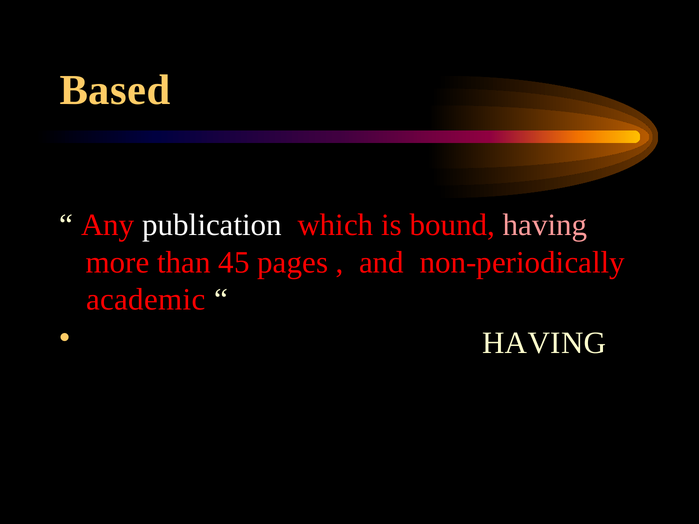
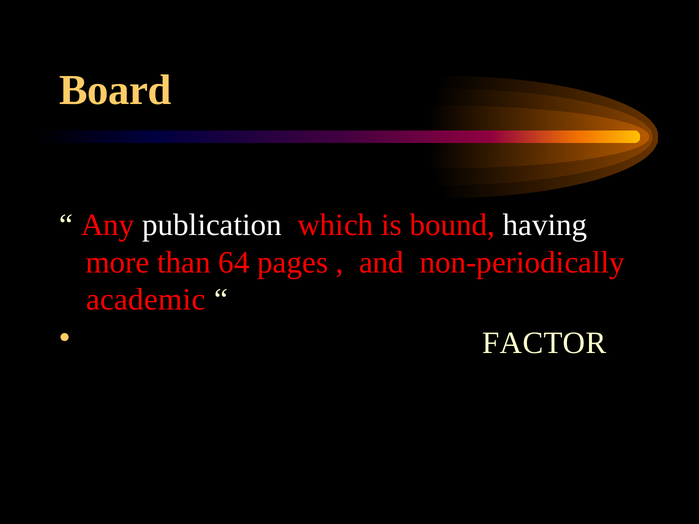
Based: Based -> Board (115, 90)
having colour: pink -> white (545, 225)
45: 45 -> 64 (234, 262)
HAVING: HAVING -> FACTOR (544, 343)
